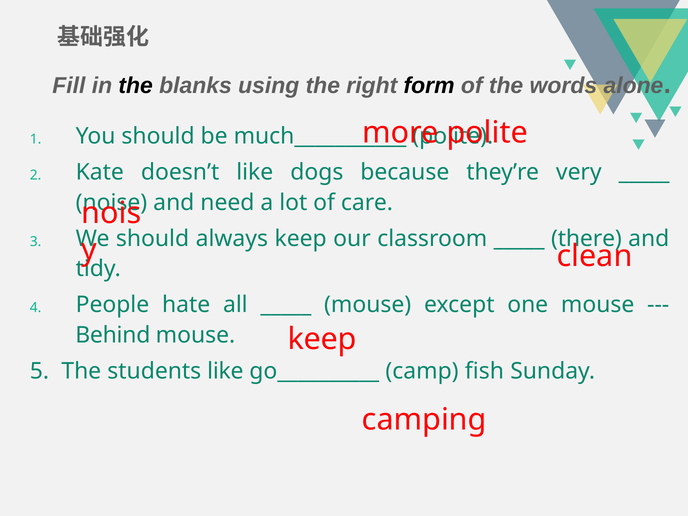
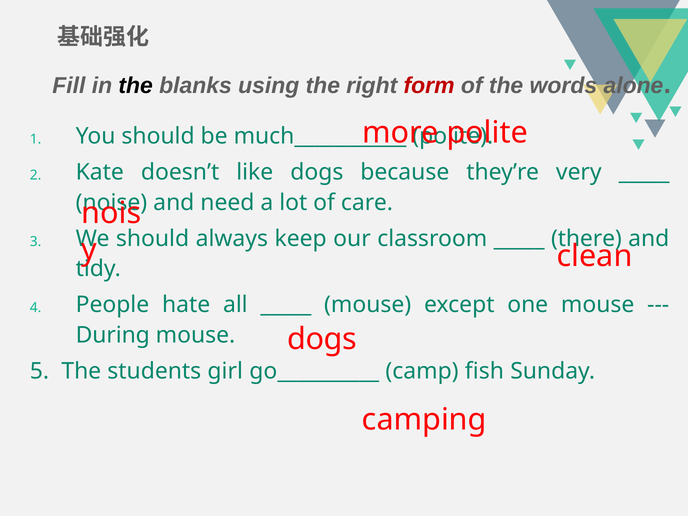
form colour: black -> red (429, 86)
Behind: Behind -> During (113, 335)
keep: keep -> dogs (322, 339)
students like: like -> girl (225, 371)
